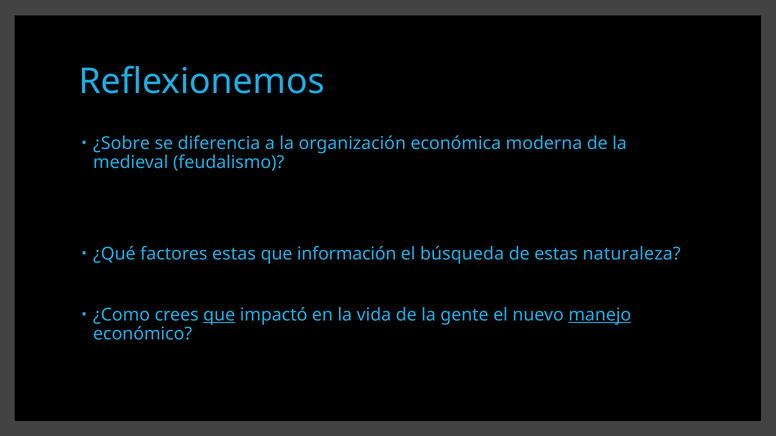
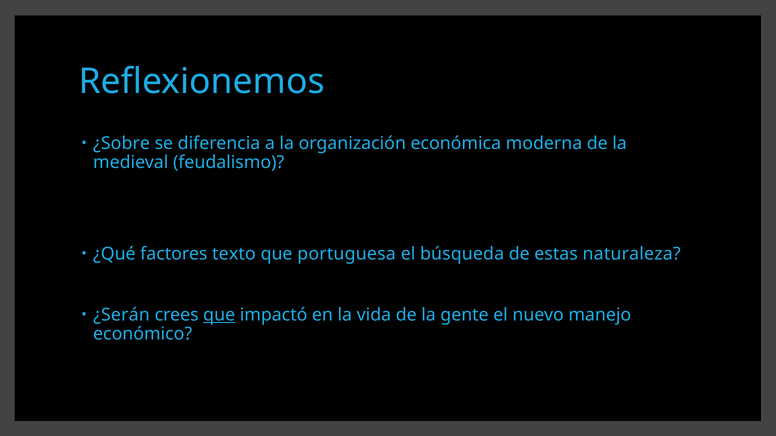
factores estas: estas -> texto (234, 254)
información: información -> portuguesa (347, 254)
¿Como: ¿Como -> ¿Serán (121, 315)
manejo underline: present -> none (600, 315)
